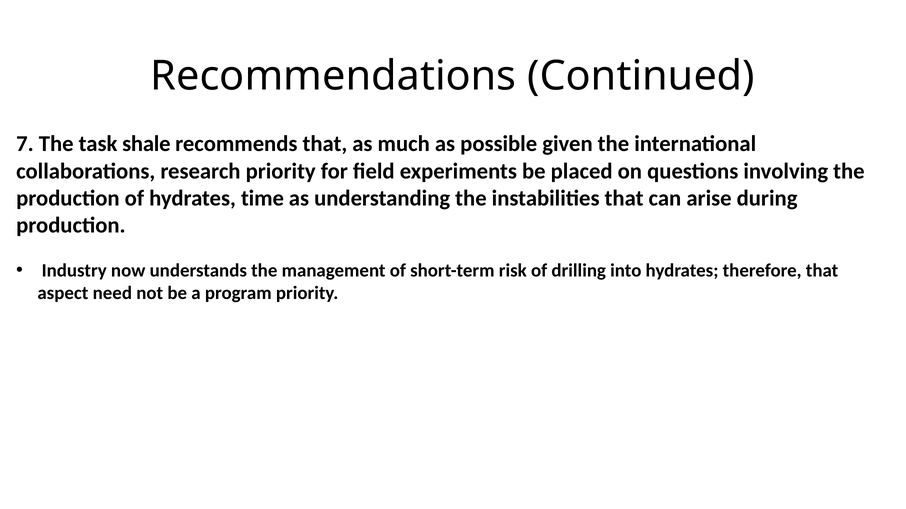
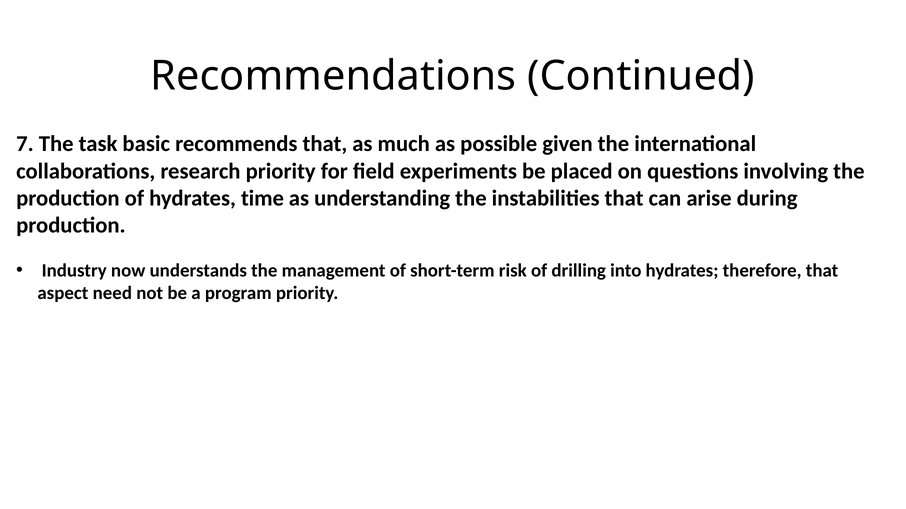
shale: shale -> basic (146, 144)
